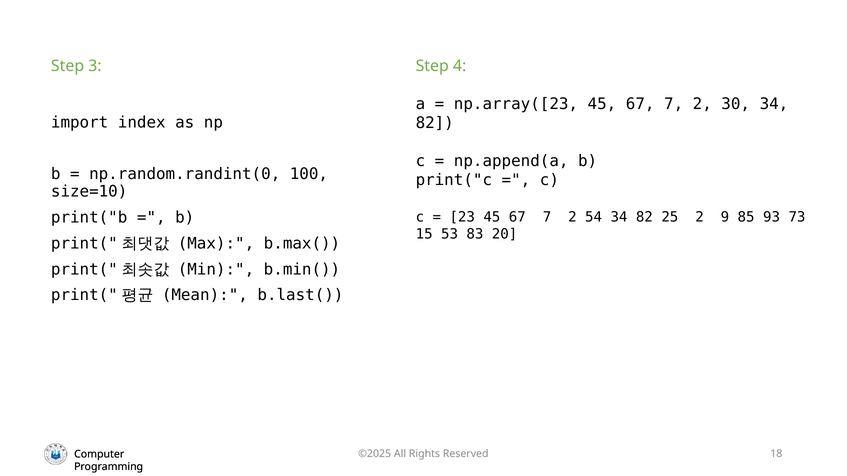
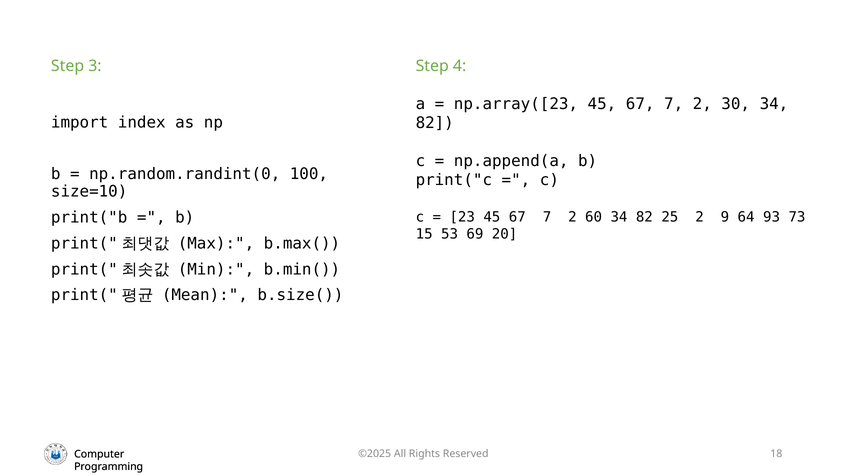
54: 54 -> 60 (594, 217)
85: 85 -> 64 (746, 217)
83: 83 -> 69 (475, 234)
b.last(: b.last( -> b.size( (300, 295)
